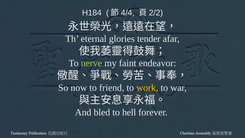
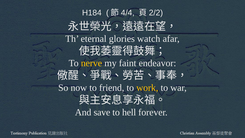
tender: tender -> watch (149, 39)
nerve colour: light green -> yellow (91, 63)
bled: bled -> save (102, 112)
